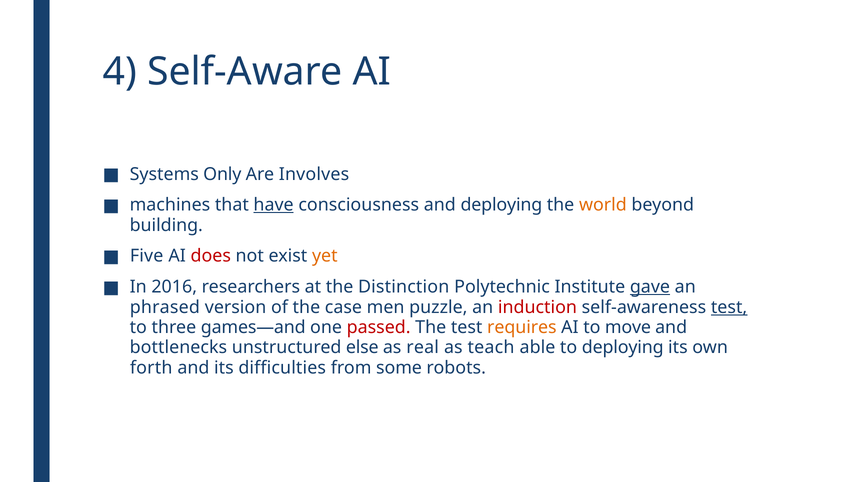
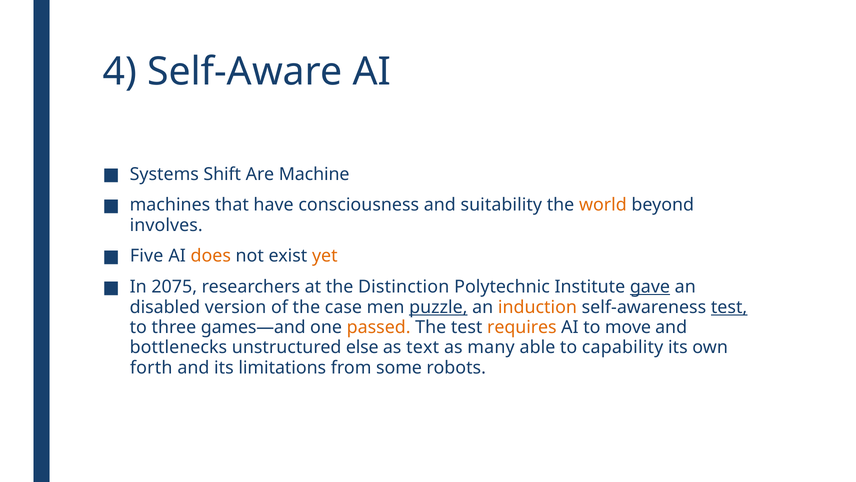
Only: Only -> Shift (222, 174)
Involves: Involves -> Machine (314, 174)
have underline: present -> none (274, 205)
and deploying: deploying -> suitability (501, 205)
building: building -> involves (166, 225)
does colour: red -> orange (211, 256)
2016: 2016 -> 2075 (174, 287)
phrased: phrased -> disabled (165, 307)
puzzle underline: none -> present (438, 307)
induction colour: red -> orange (537, 307)
passed colour: red -> orange (379, 327)
real: real -> text (423, 347)
teach: teach -> many (491, 347)
to deploying: deploying -> capability (623, 347)
difficulties: difficulties -> limitations (282, 367)
